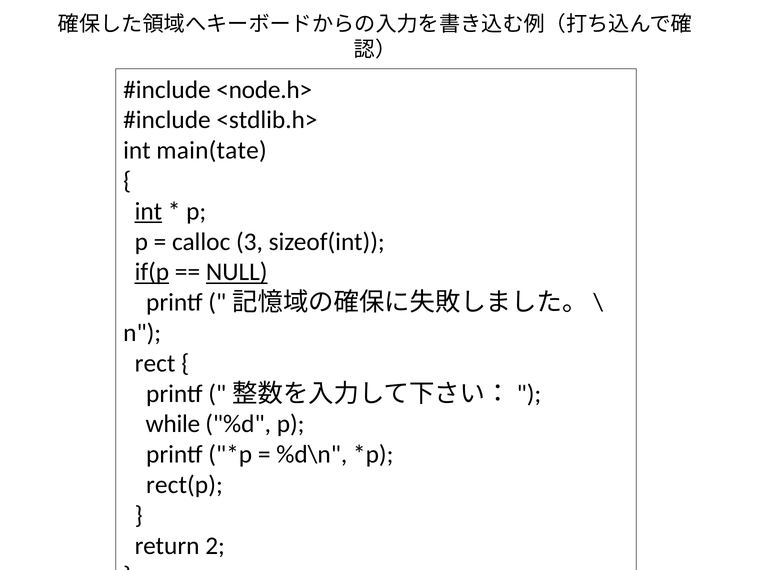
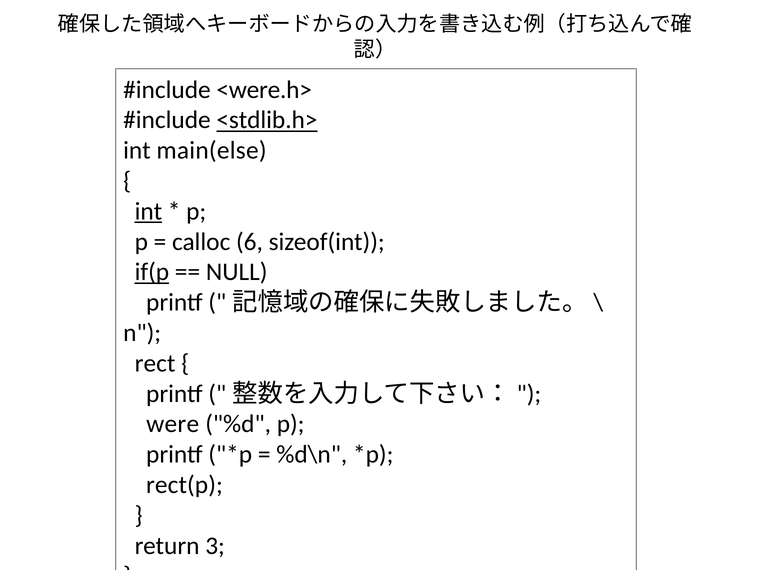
<node.h>: <node.h> -> <were.h> (264, 90)
<stdlib.h> underline: none -> present (267, 120)
main(tate: main(tate -> main(else (212, 151)
3: 3 -> 6 (249, 242)
NULL underline: present -> none (237, 272)
while: while -> were (173, 425)
2: 2 -> 3 (215, 546)
